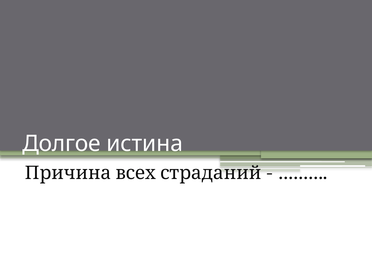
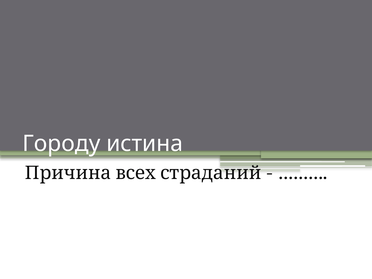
Долгое: Долгое -> Городу (61, 144)
